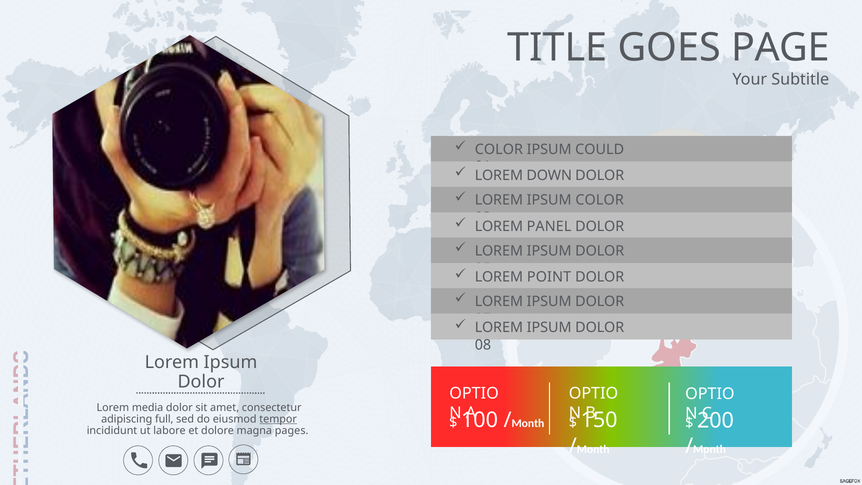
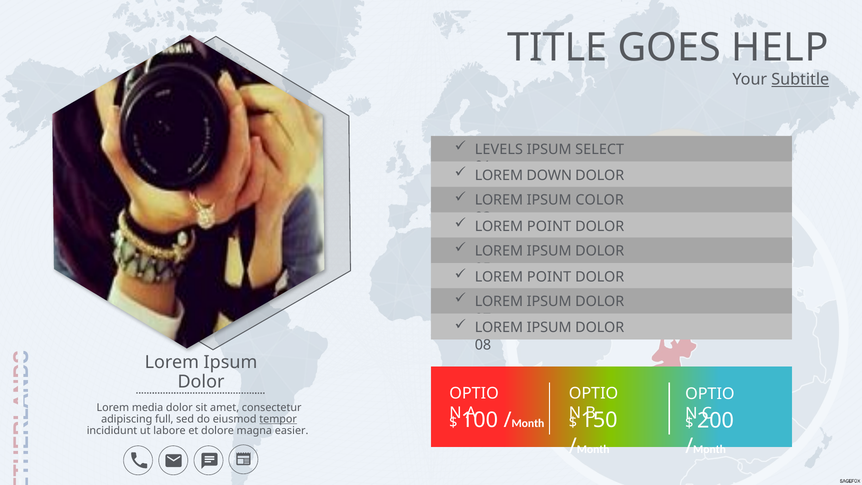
PAGE: PAGE -> HELP (780, 48)
Subtitle underline: none -> present (800, 80)
COLOR: COLOR -> LEVELS (499, 149)
COULD: COULD -> SELECT (600, 149)
PANEL: PANEL -> POINT (549, 226)
pages: pages -> easier (292, 431)
